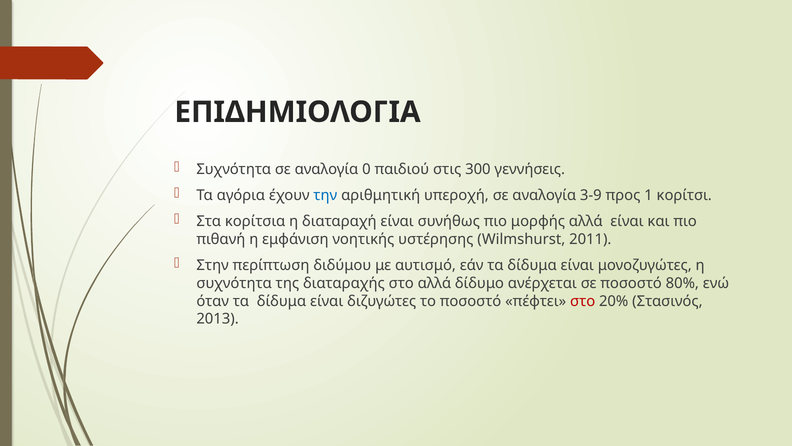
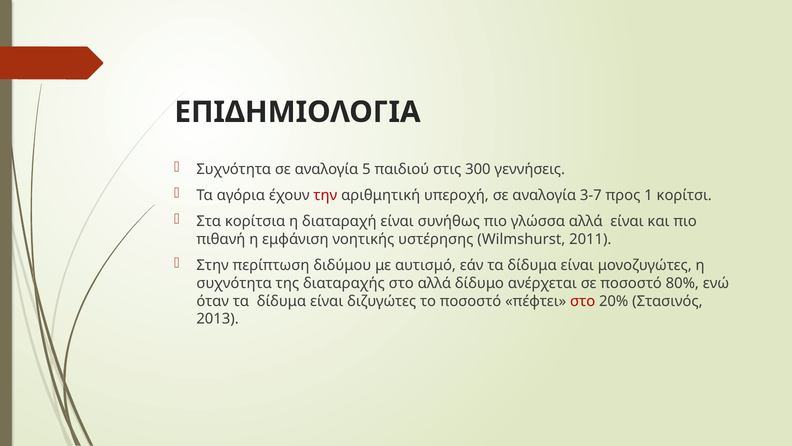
0: 0 -> 5 (366, 169)
την colour: blue -> red (325, 195)
3-9: 3-9 -> 3-7 (591, 195)
μορφής: μορφής -> γλώσσα (538, 221)
